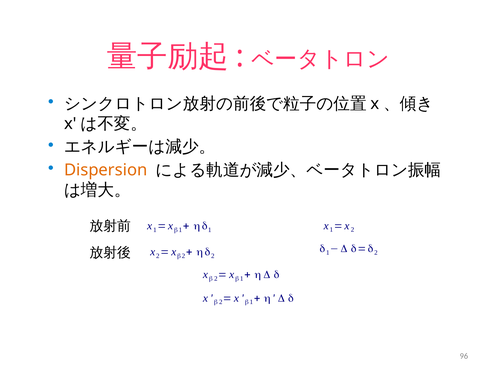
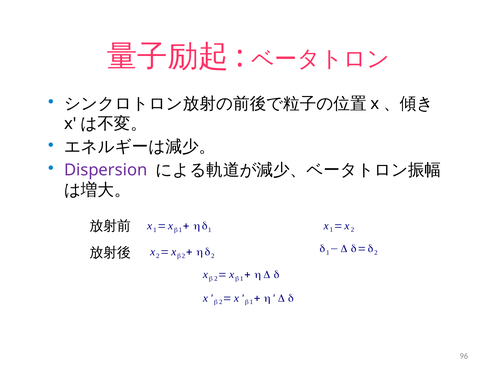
Dispersion colour: orange -> purple (106, 170)
